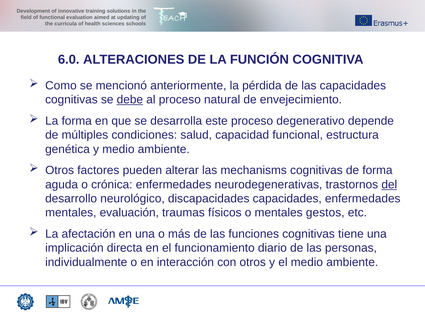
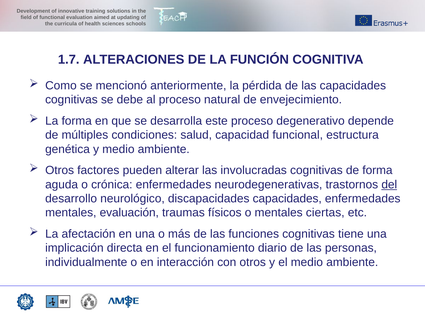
6.0: 6.0 -> 1.7 (69, 60)
debe underline: present -> none (130, 100)
mechanisms: mechanisms -> involucradas (254, 171)
gestos: gestos -> ciertas (325, 213)
